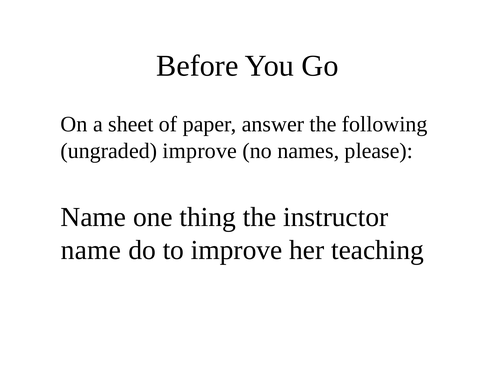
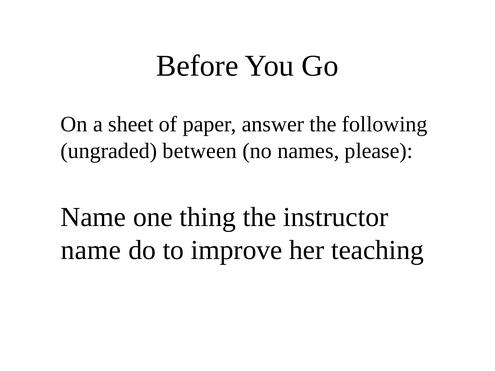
ungraded improve: improve -> between (200, 151)
